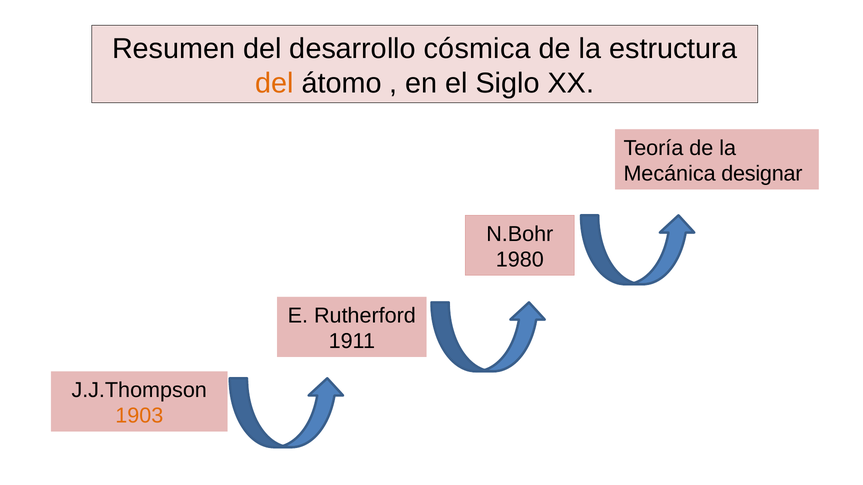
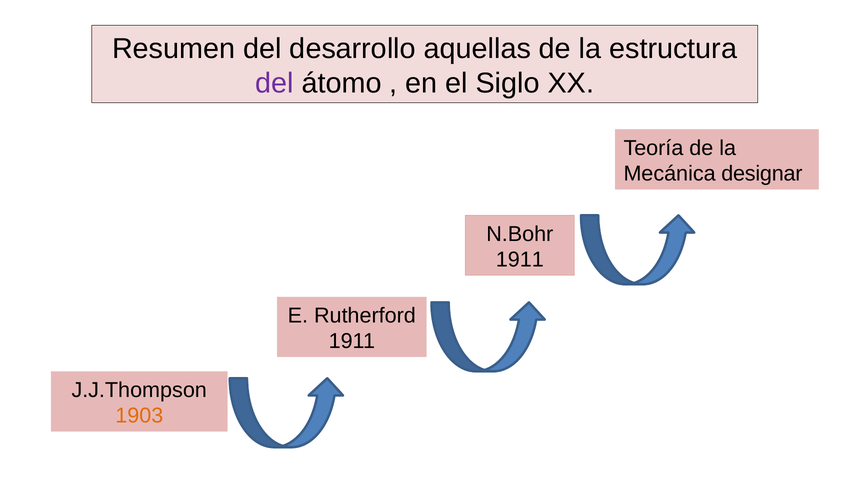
cósmica: cósmica -> aquellas (477, 49)
del colour: orange -> purple (274, 83)
1980: 1980 -> 1911 (520, 260)
